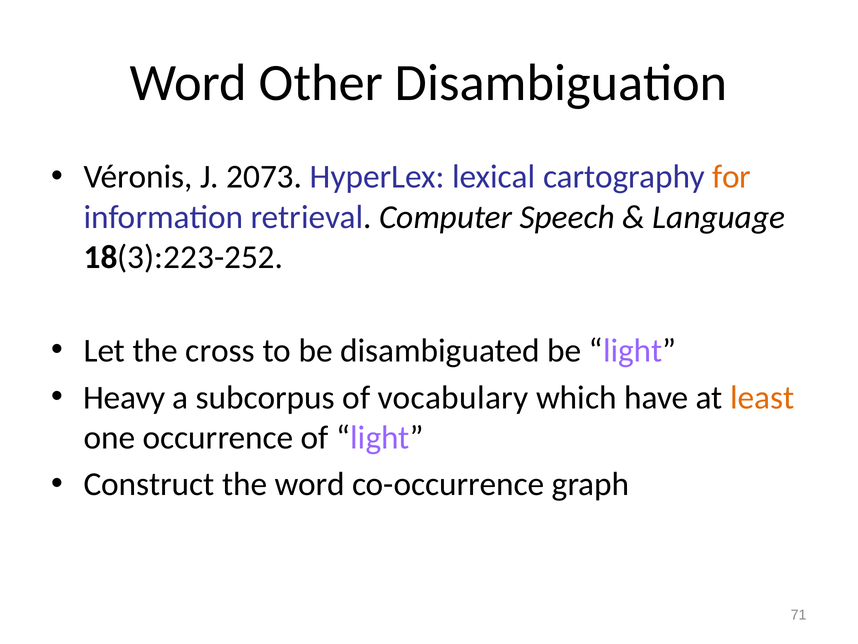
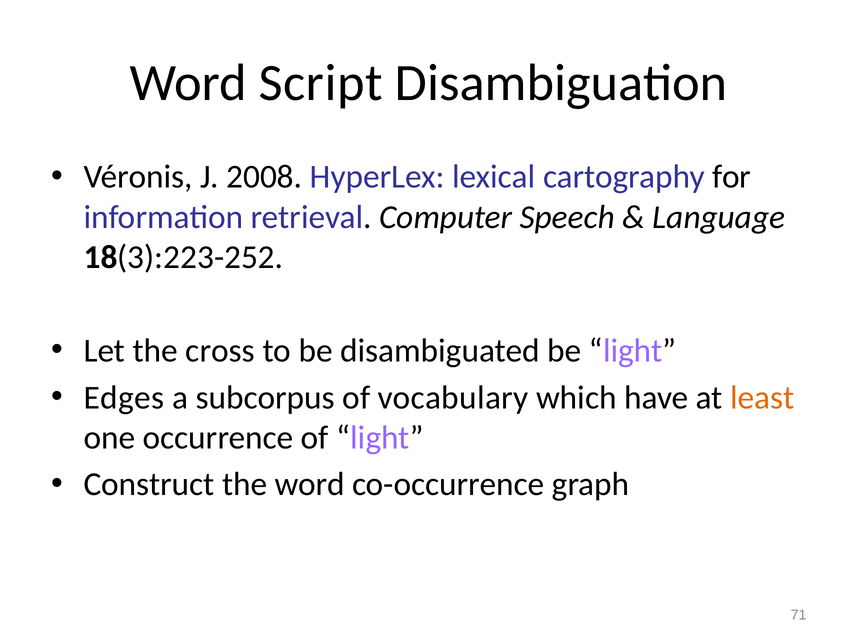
Other: Other -> Script (321, 83)
2073: 2073 -> 2008 (264, 177)
for colour: orange -> black (732, 177)
Heavy: Heavy -> Edges (124, 397)
